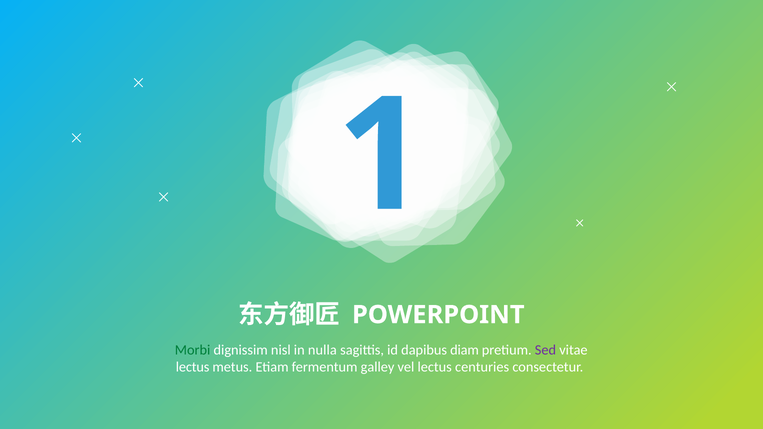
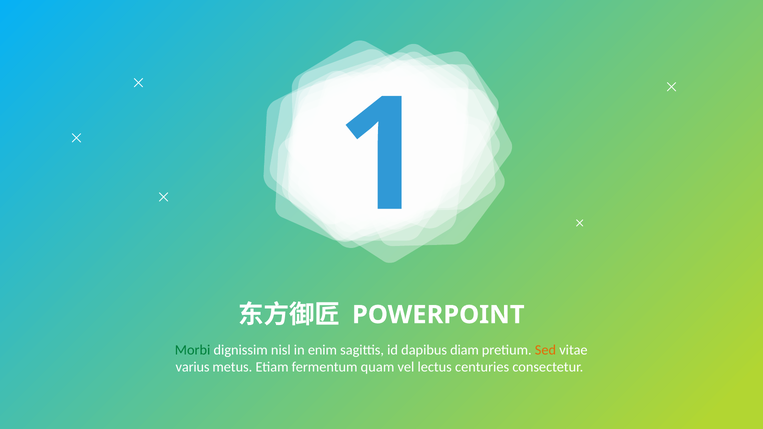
nulla: nulla -> enim (322, 350)
Sed colour: purple -> orange (545, 350)
lectus: lectus -> varius (193, 367)
galley: galley -> quam (378, 367)
